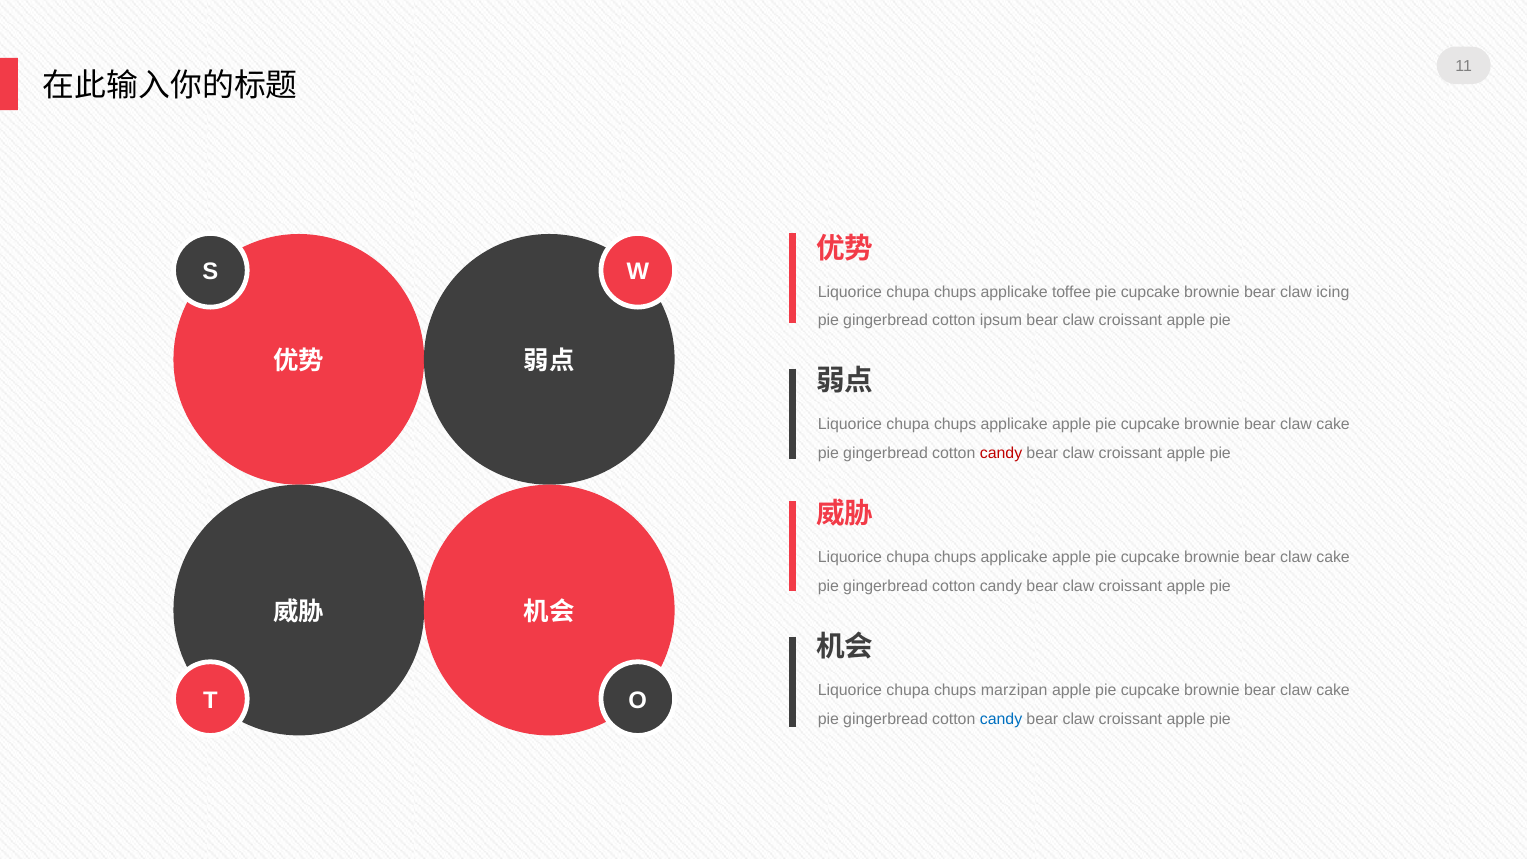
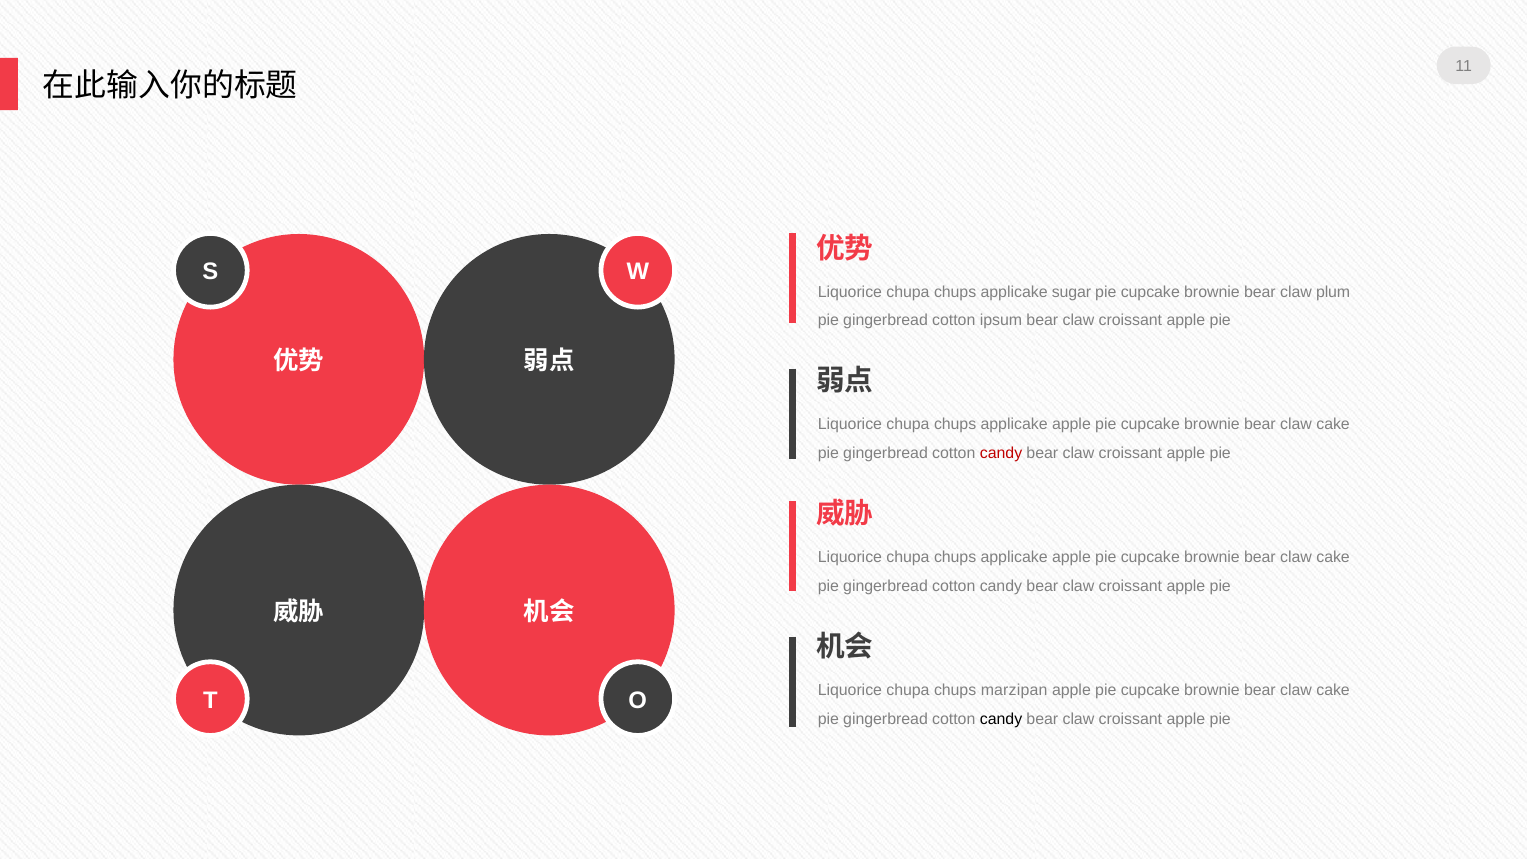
toffee: toffee -> sugar (1072, 292)
icing: icing -> plum (1333, 292)
candy colour: blue -> black (1001, 719)
